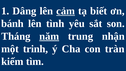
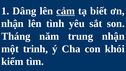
bánh: bánh -> nhận (12, 24)
năm underline: present -> none (49, 36)
tràn: tràn -> khói (115, 49)
